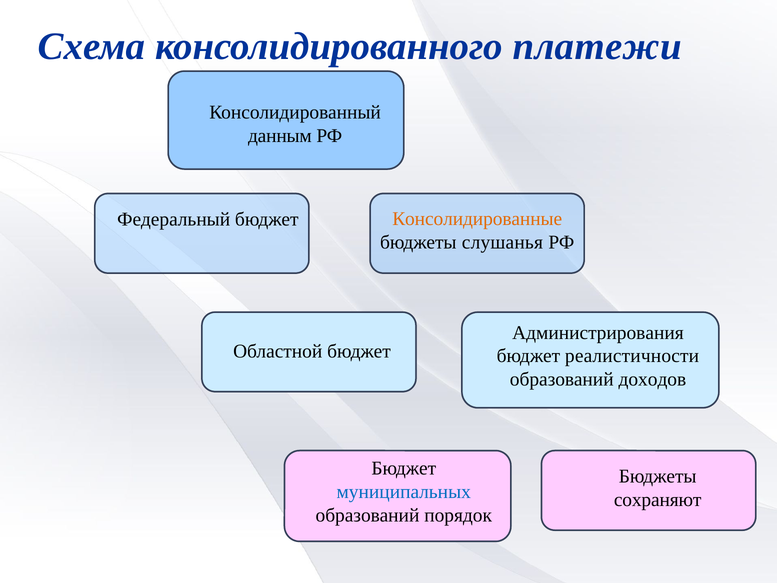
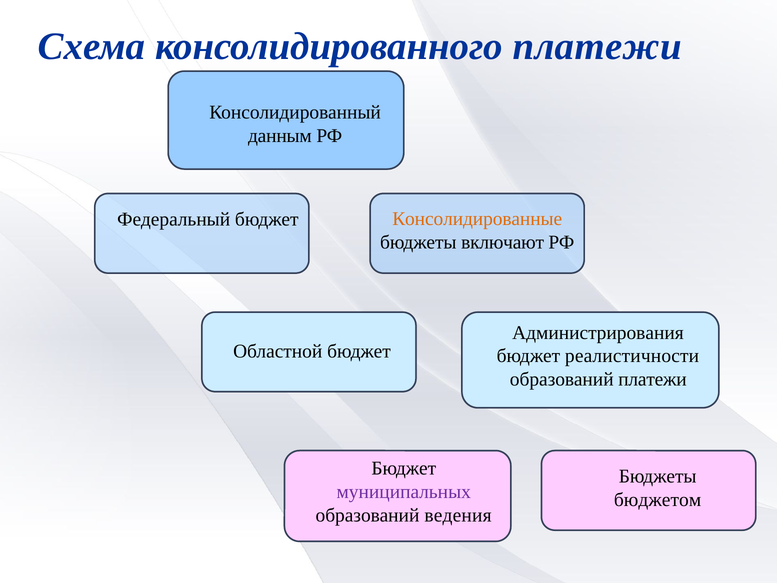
слушанья: слушанья -> включают (503, 242)
образований доходов: доходов -> платежи (652, 379)
муниципальных colour: blue -> purple (404, 492)
сохраняют: сохраняют -> бюджетом (658, 500)
порядок: порядок -> ведения (458, 515)
